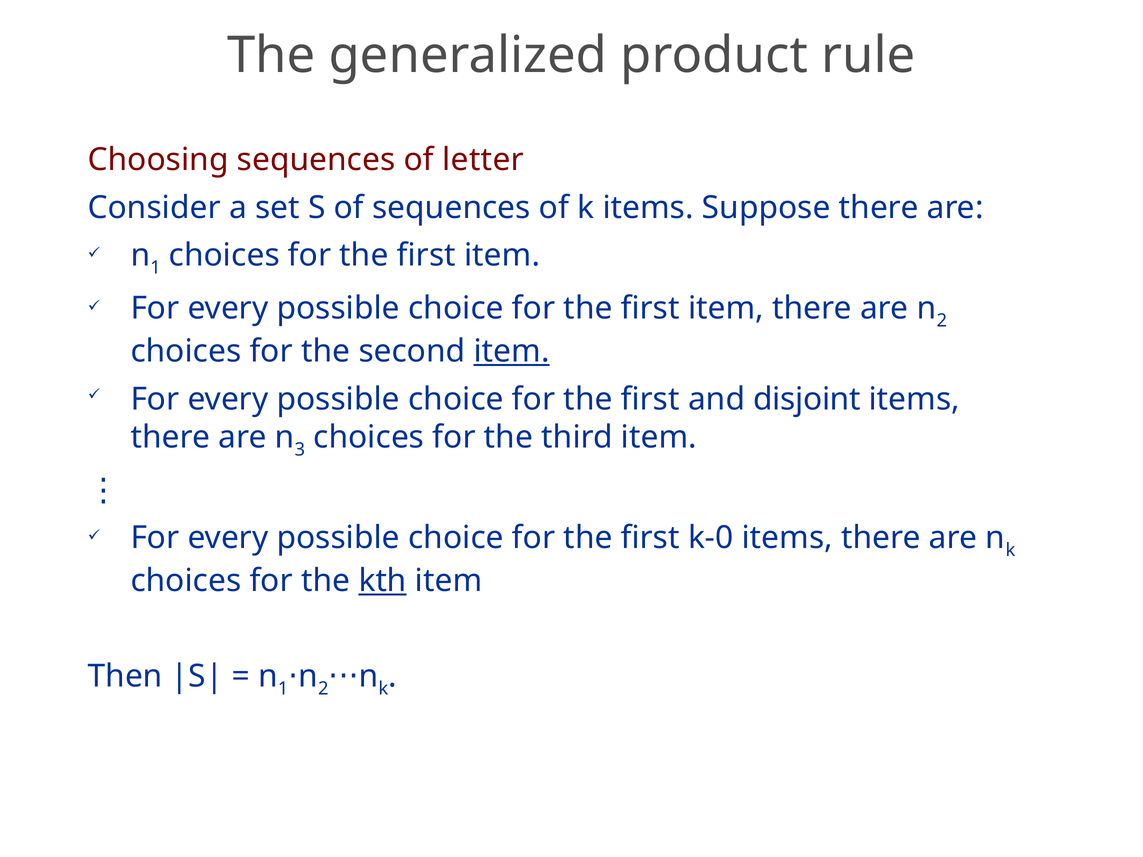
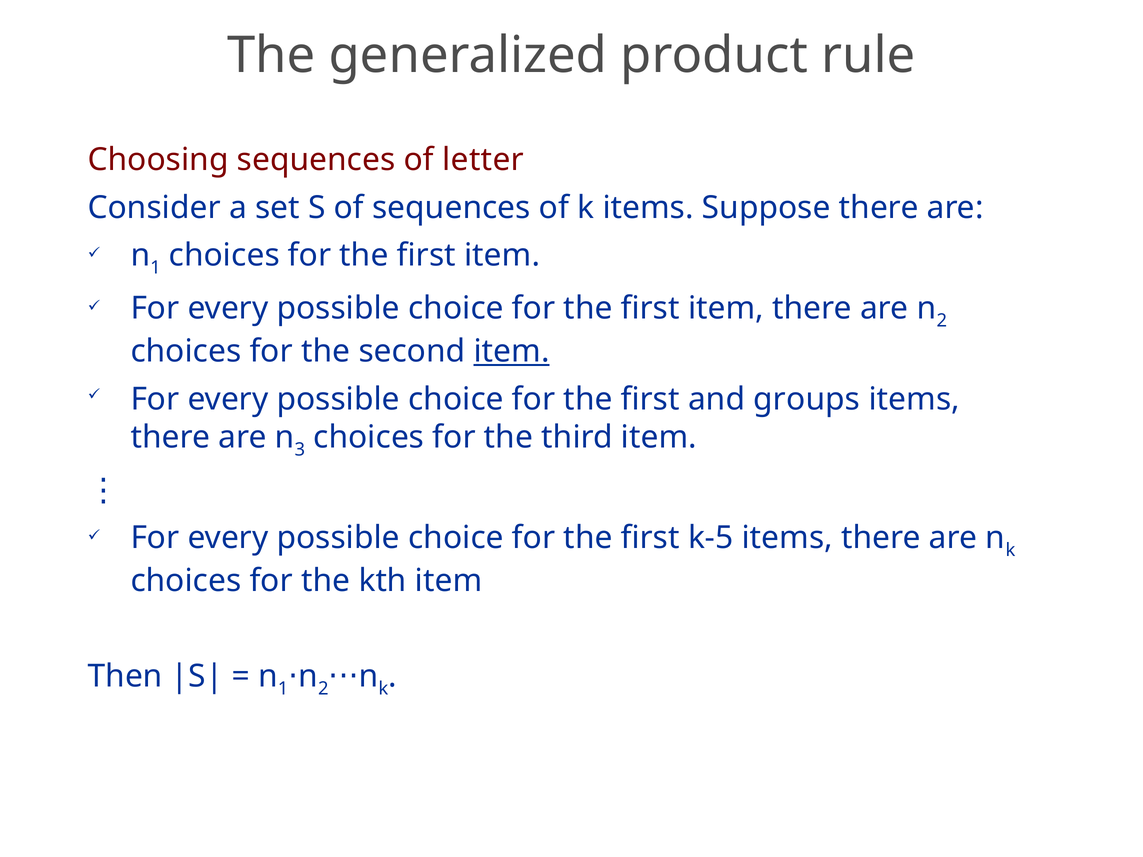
disjoint: disjoint -> groups (807, 399)
k-0: k-0 -> k-5 (711, 538)
kth underline: present -> none (383, 581)
